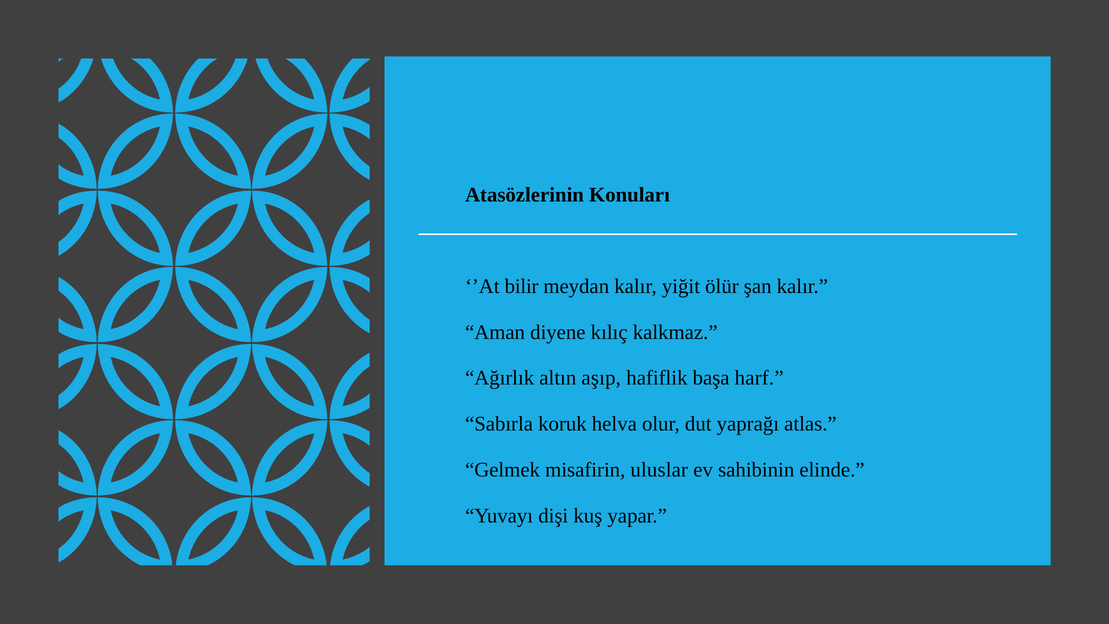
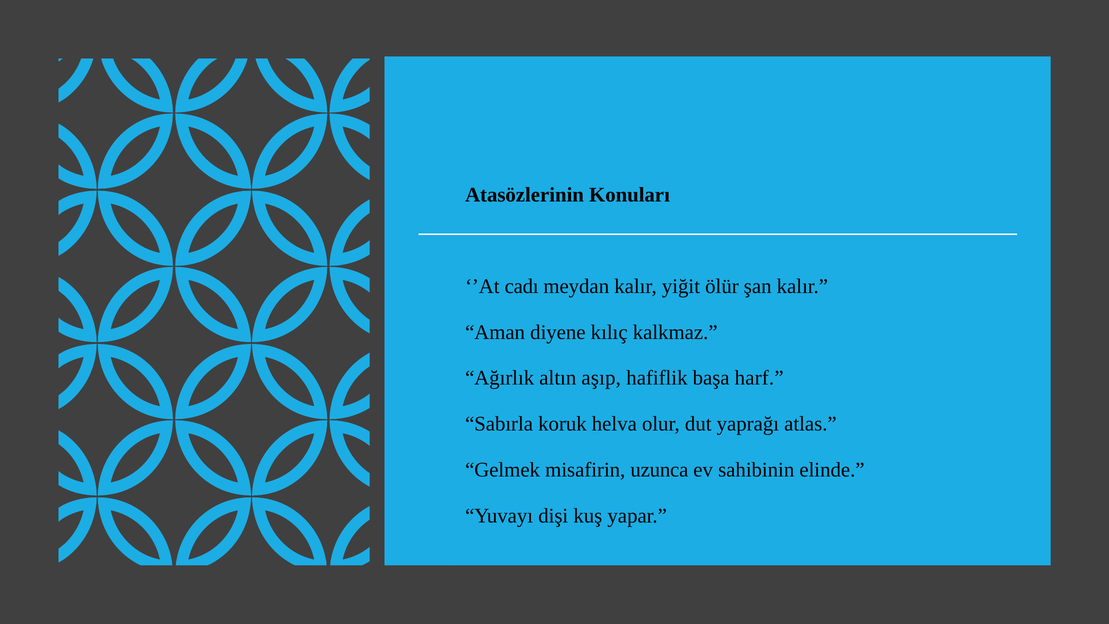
bilir: bilir -> cadı (522, 286)
uluslar: uluslar -> uzunca (659, 470)
